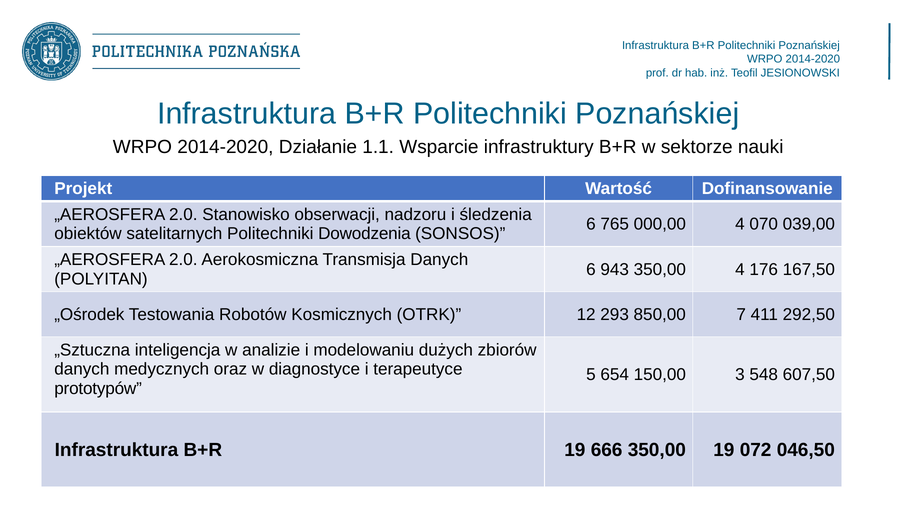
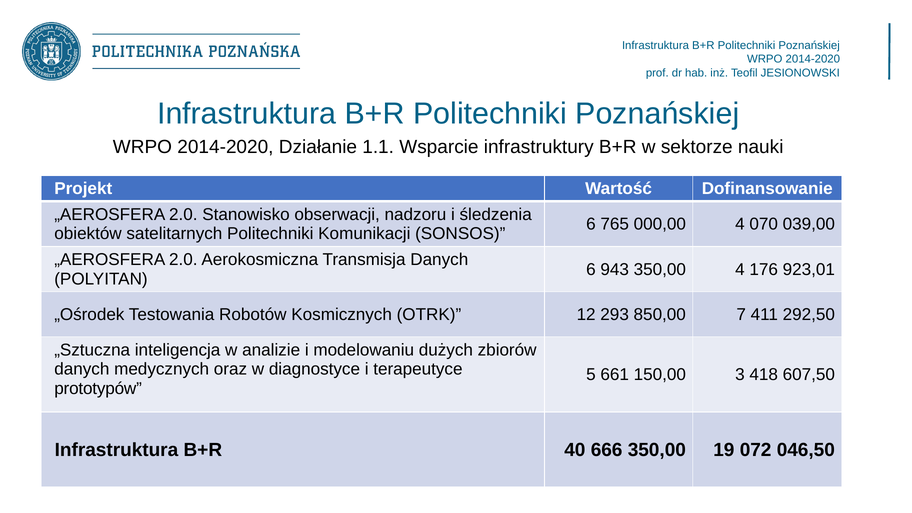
Dowodzenia: Dowodzenia -> Komunikacji (364, 234)
167,50: 167,50 -> 923,01 (809, 269)
654: 654 -> 661 (615, 375)
548: 548 -> 418 (764, 375)
B+R 19: 19 -> 40 (575, 450)
